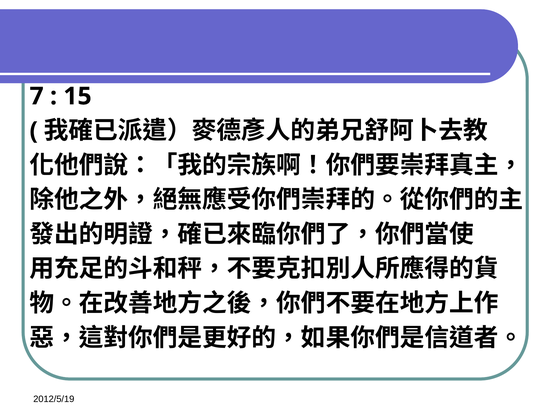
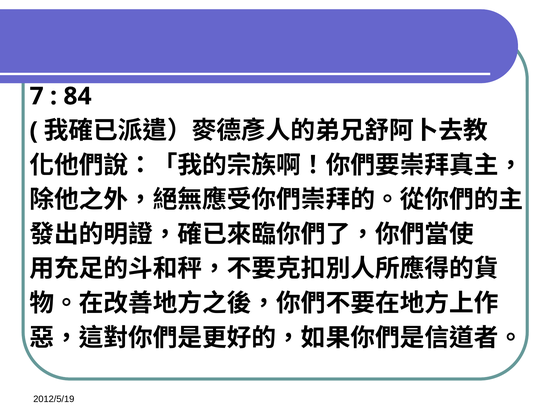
15: 15 -> 84 (78, 96)
